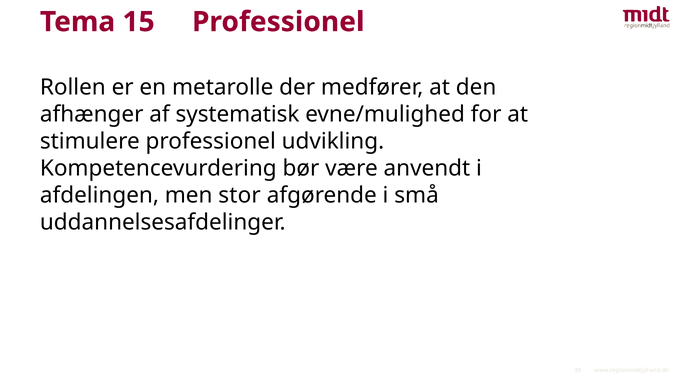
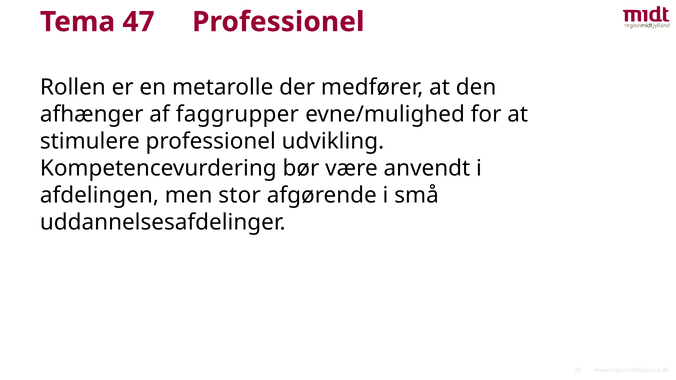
15: 15 -> 47 (139, 22)
systematisk: systematisk -> faggrupper (237, 114)
